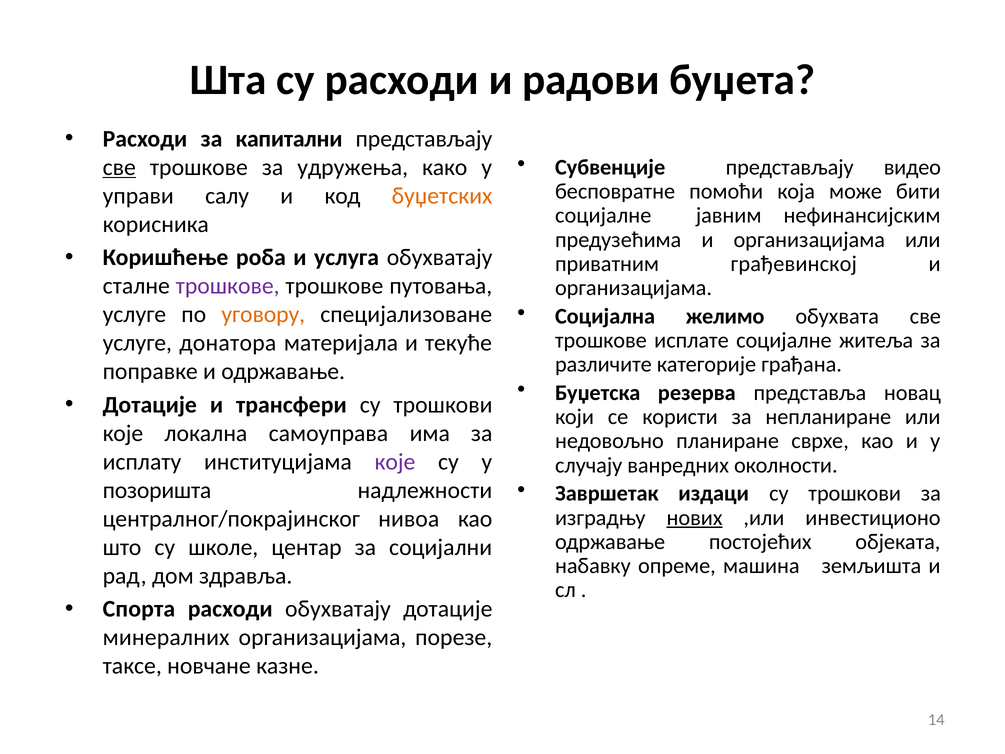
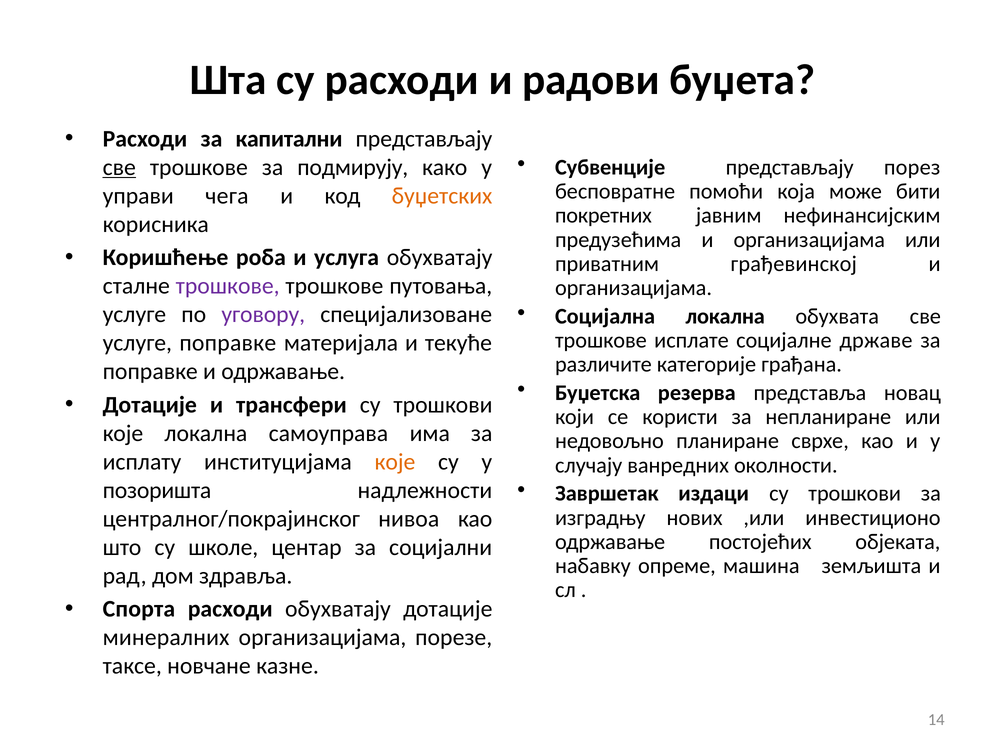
видео: видео -> порез (912, 167)
удружења: удружења -> подмирују (353, 167)
салу: салу -> чега (227, 196)
социјалне: социјалне -> покретних (603, 216)
Социјална желимо: желимо -> локална (725, 316)
уговору colour: orange -> purple (263, 314)
житеља: житеља -> државе (876, 340)
услуге донатора: донатора -> поправке (228, 343)
које colour: purple -> orange (395, 462)
нових underline: present -> none (695, 517)
